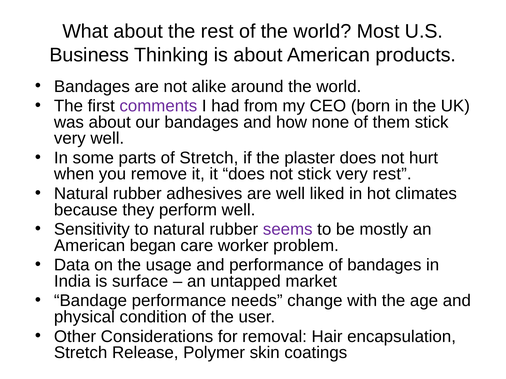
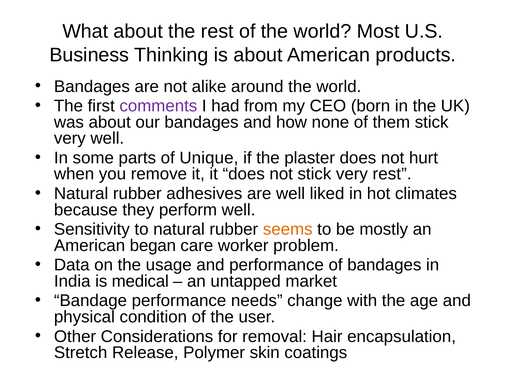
of Stretch: Stretch -> Unique (209, 158)
seems colour: purple -> orange (288, 230)
surface: surface -> medical (140, 282)
